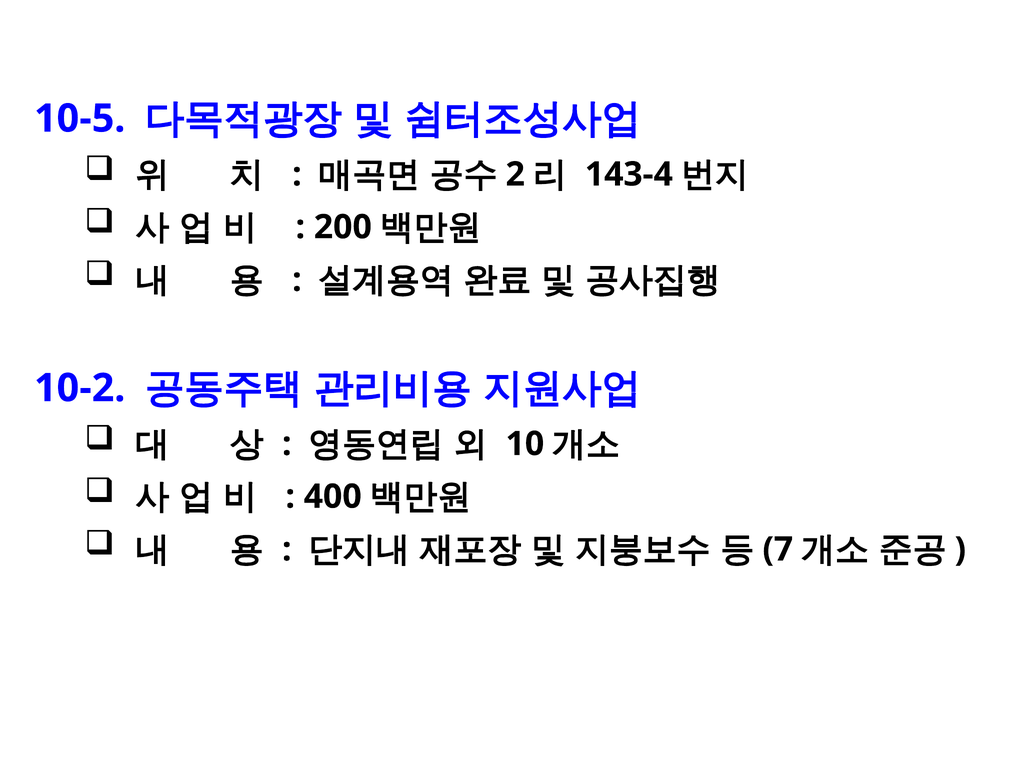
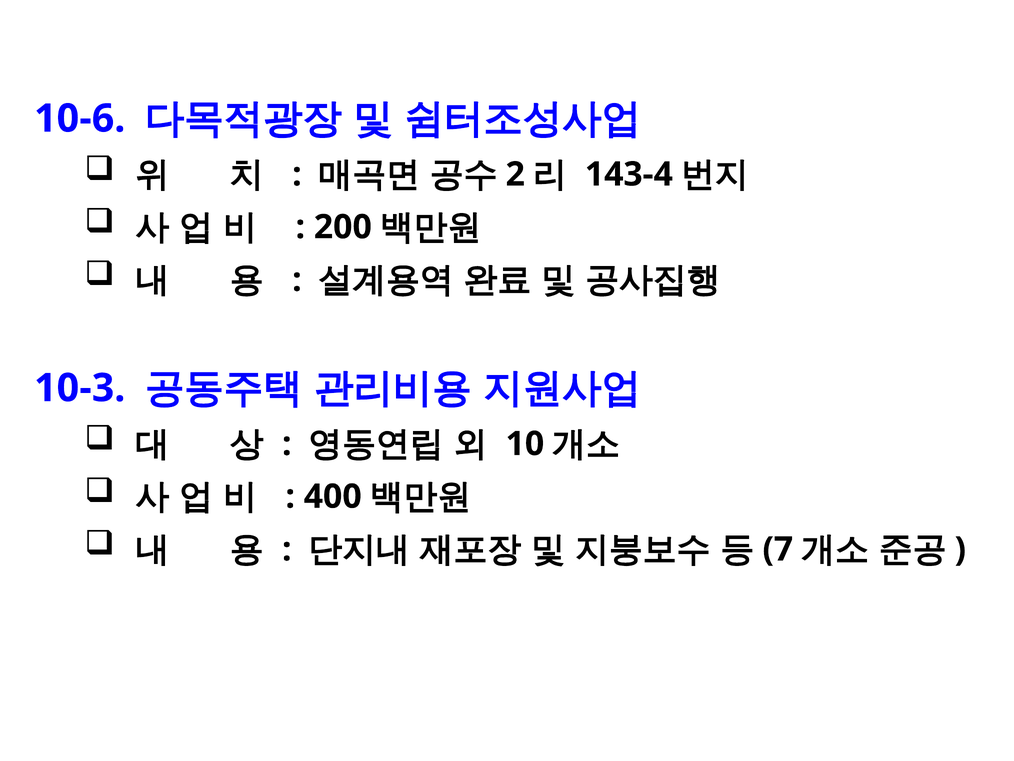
10-5: 10-5 -> 10-6 (80, 119)
10-2: 10-2 -> 10-3 (80, 388)
